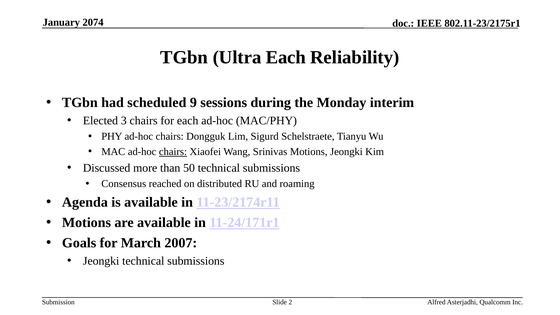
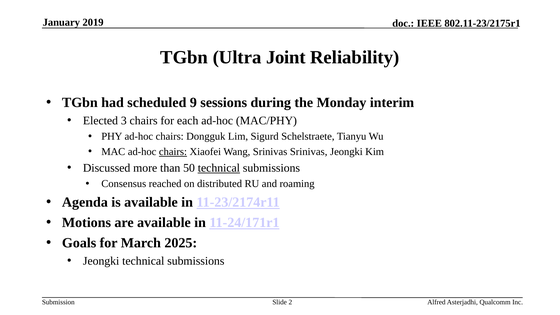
2074: 2074 -> 2019 (93, 22)
Ultra Each: Each -> Joint (286, 57)
Srinivas Motions: Motions -> Srinivas (309, 152)
technical underline: none -> present (219, 168)
2007: 2007 -> 2025 (181, 243)
